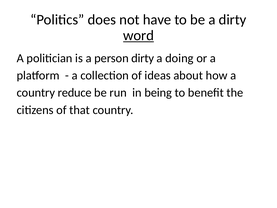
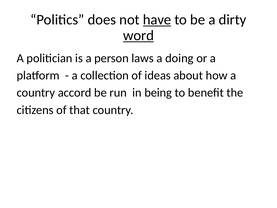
have underline: none -> present (157, 20)
person dirty: dirty -> laws (143, 58)
reduce: reduce -> accord (75, 93)
